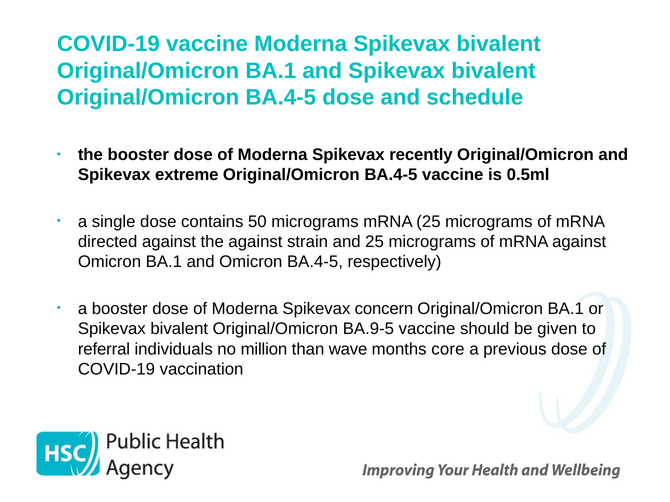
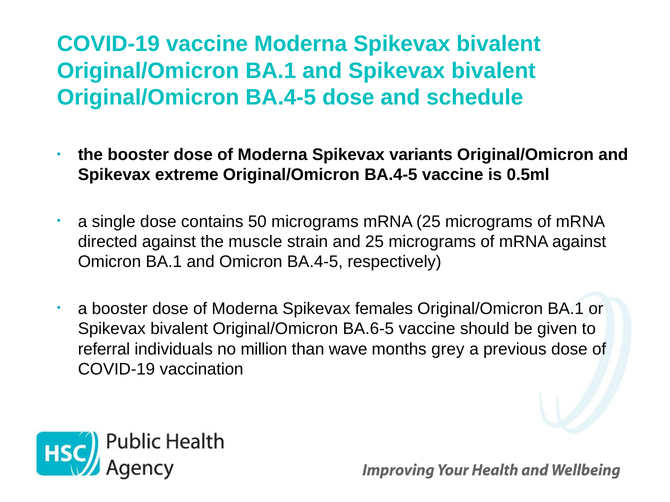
recently: recently -> variants (421, 155)
the against: against -> muscle (255, 242)
concern: concern -> females (384, 309)
BA.9-5: BA.9-5 -> BA.6-5 (368, 329)
core: core -> grey (448, 349)
